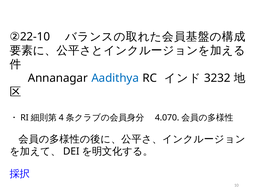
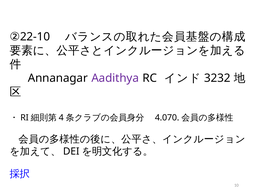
Aadithya colour: blue -> purple (115, 78)
